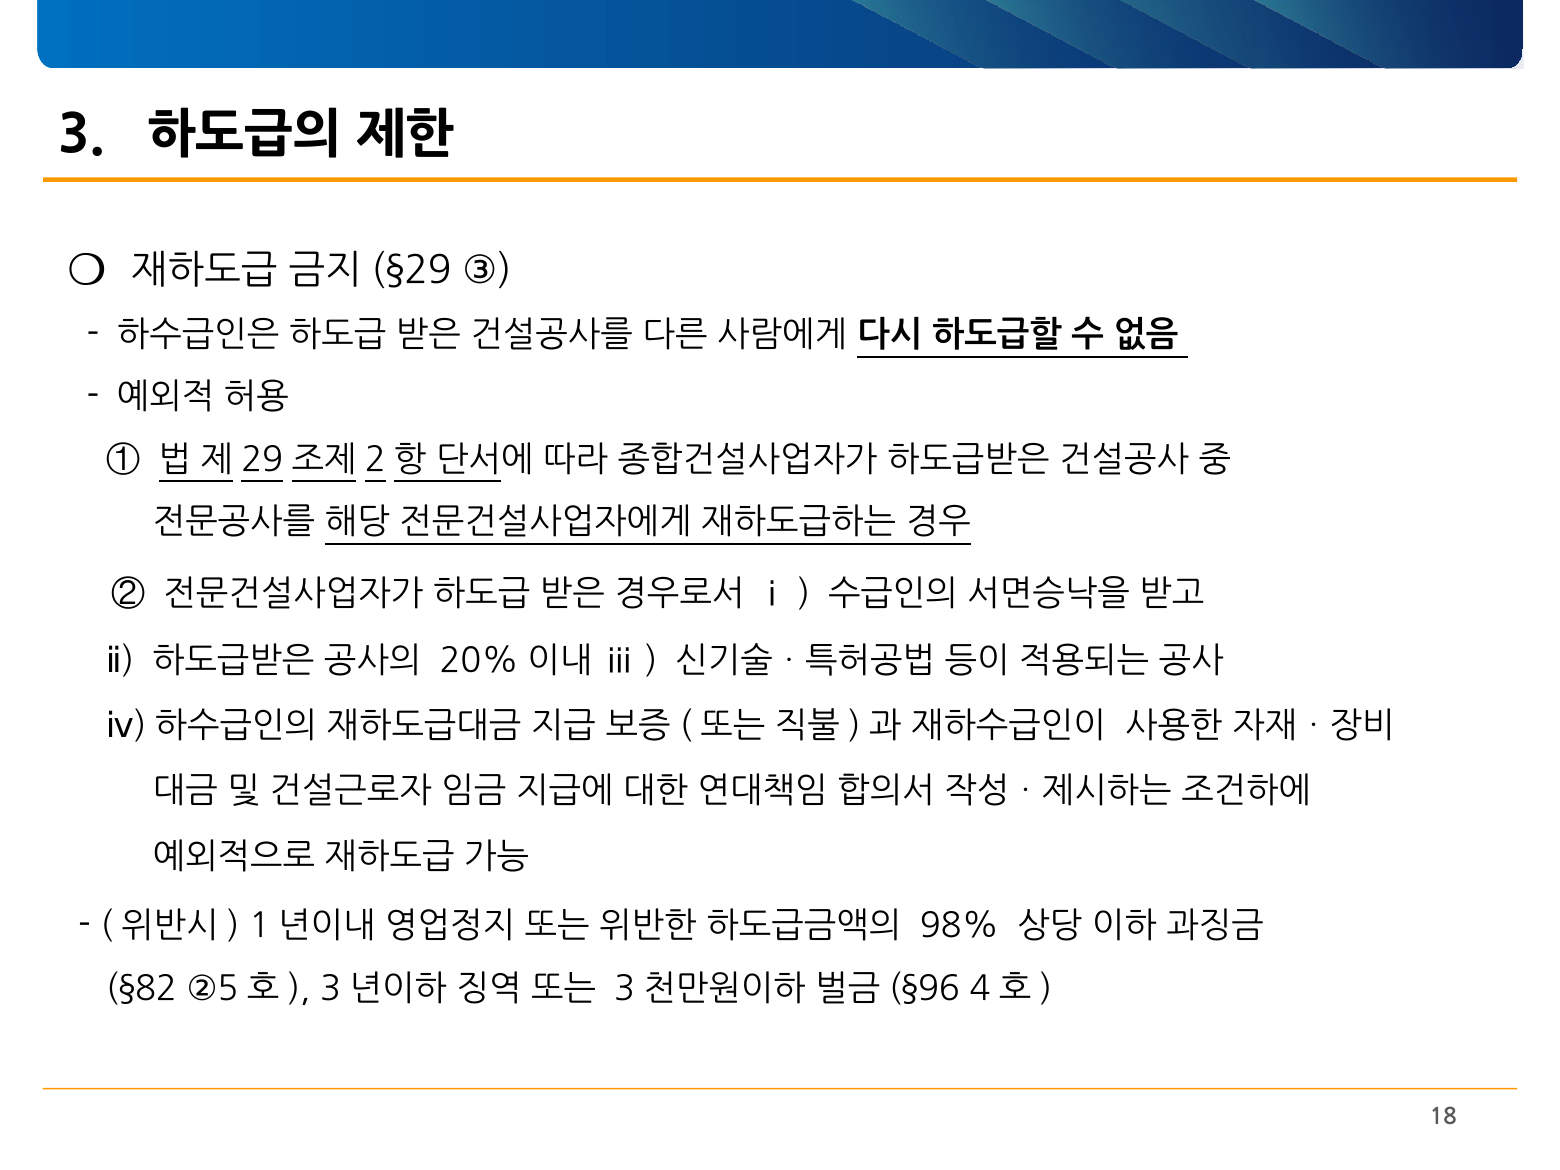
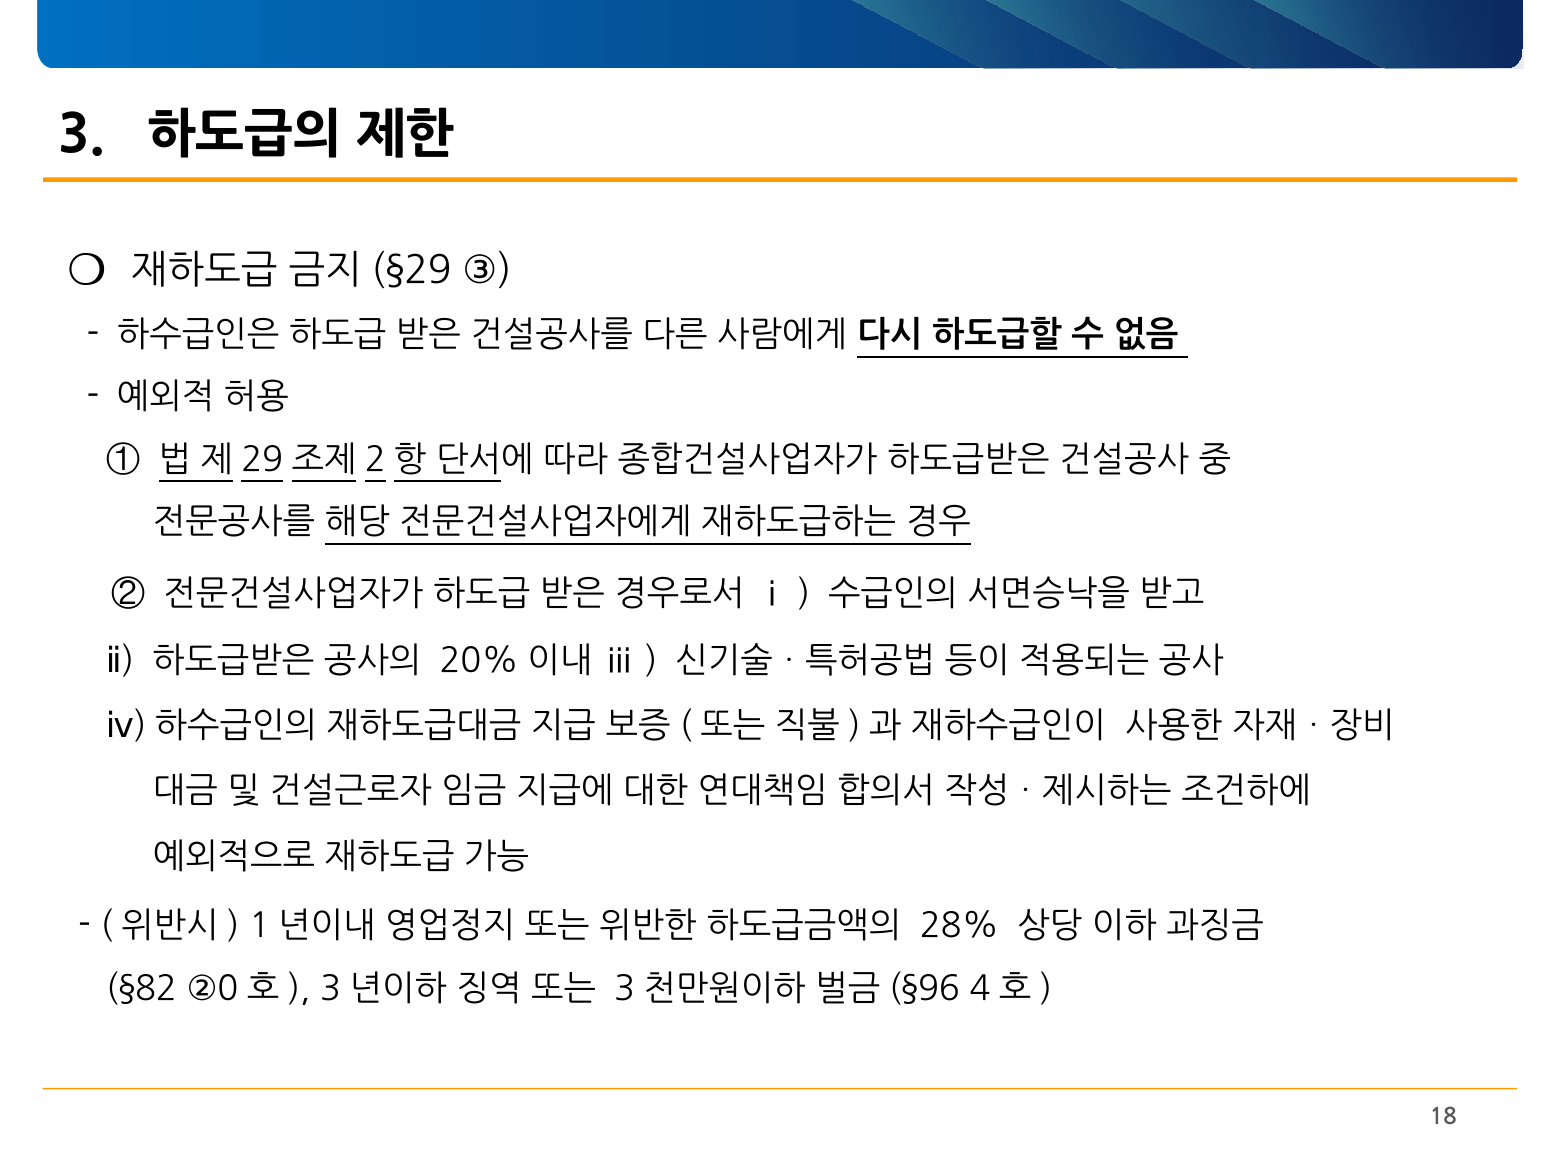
98%: 98% -> 28% (960, 926)
5: 5 -> 0 (228, 989)
